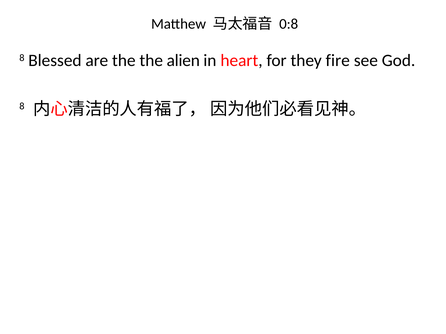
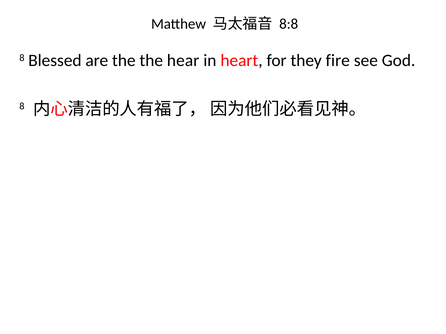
0:8: 0:8 -> 8:8 (289, 24)
alien: alien -> hear (183, 61)
